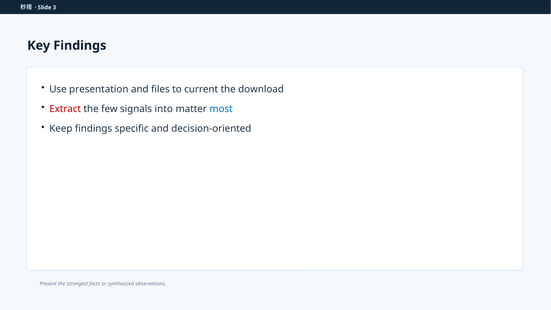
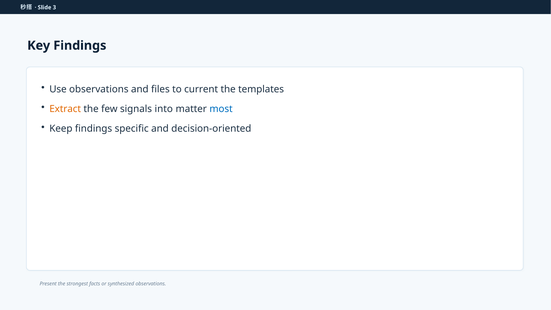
Use presentation: presentation -> observations (99, 89)
download: download -> templates (261, 89)
Extract colour: red -> orange (65, 109)
